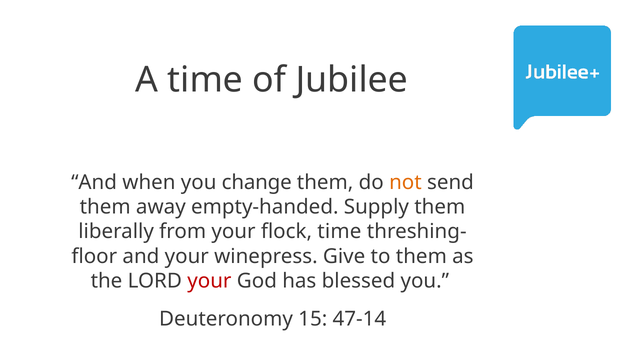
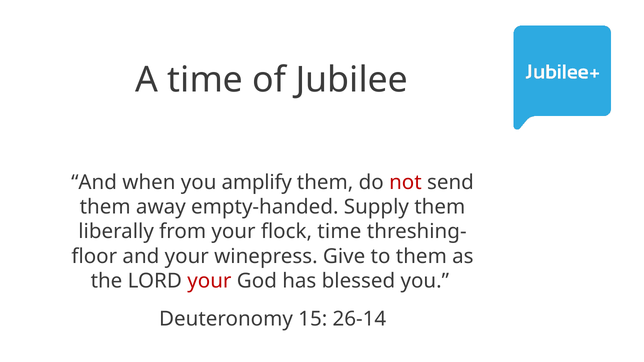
you change: change -> amplify (257, 182)
not colour: orange -> red (405, 182)
47-14: 47-14 -> 26-14 (359, 319)
